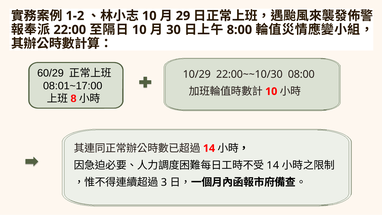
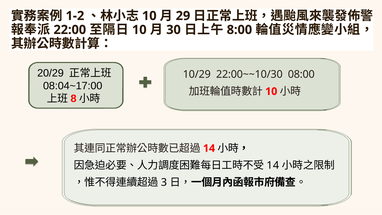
60/29: 60/29 -> 20/29 (50, 73)
08:01~17:00: 08:01~17:00 -> 08:04~17:00 (73, 86)
